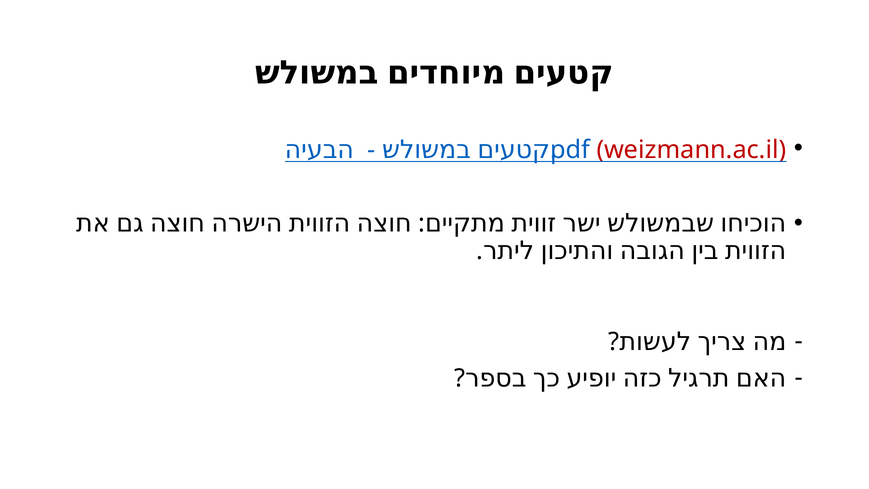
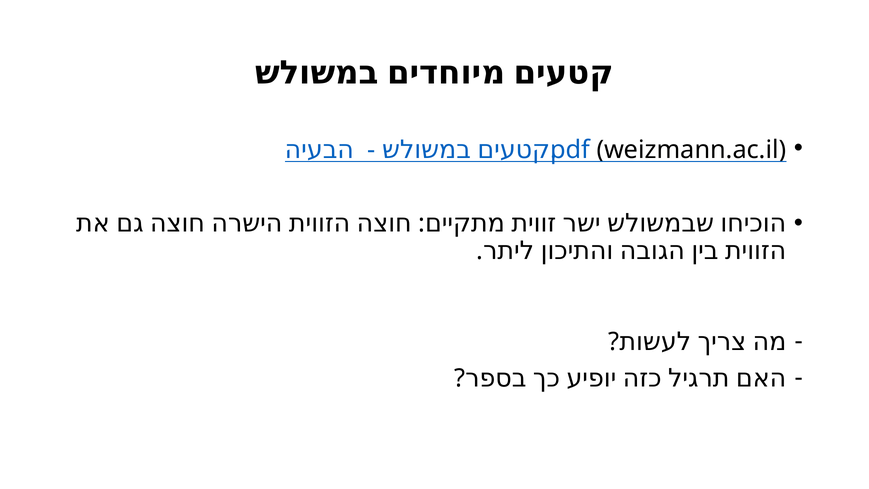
weizmann.ac.il colour: red -> black (691, 150)
